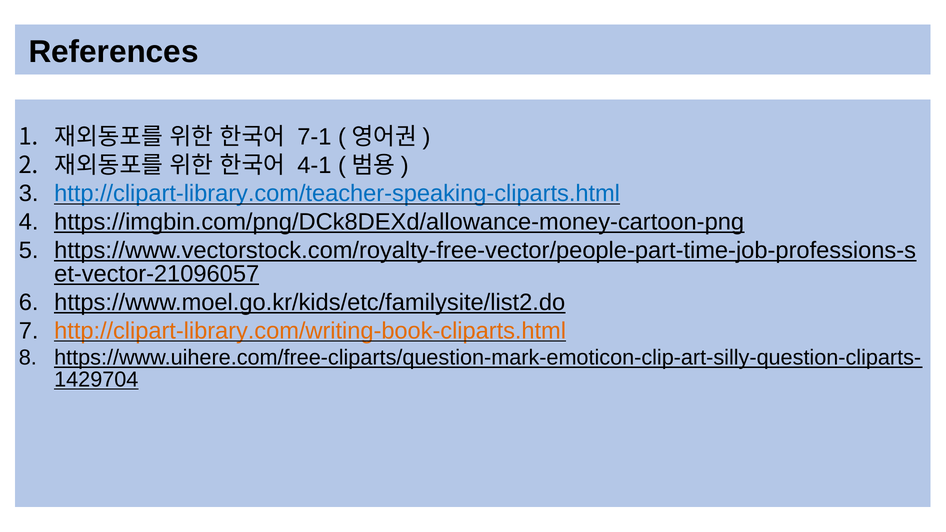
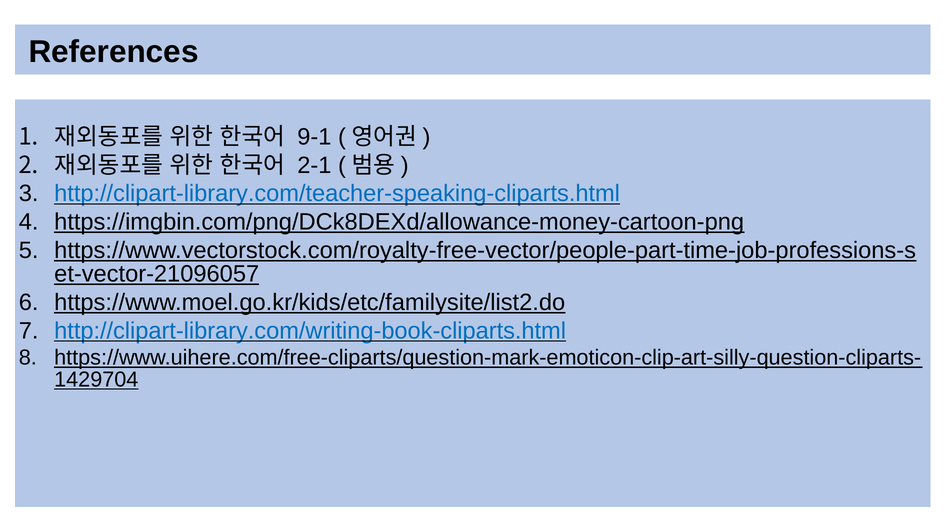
7-1: 7-1 -> 9-1 (314, 137)
4-1: 4-1 -> 2-1 (314, 165)
http://clipart-library.com/writing-book-cliparts.html colour: orange -> blue (310, 331)
